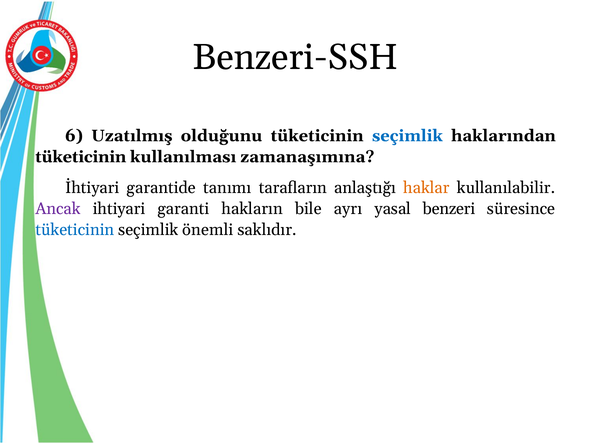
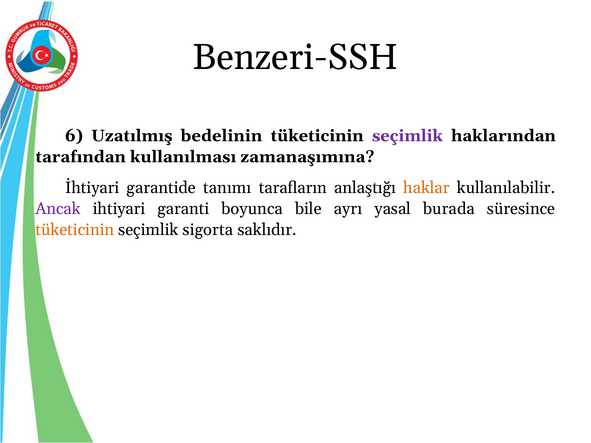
olduğunu: olduğunu -> bedelinin (221, 136)
seçimlik colour: blue -> purple (407, 136)
tüketicinin: tüketicinin -> tarafından (81, 157)
hakların: hakların -> boyunca (252, 209)
benzeri: benzeri -> burada (449, 209)
tüketicinin colour: blue -> orange (75, 230)
önemli: önemli -> sigorta (208, 230)
